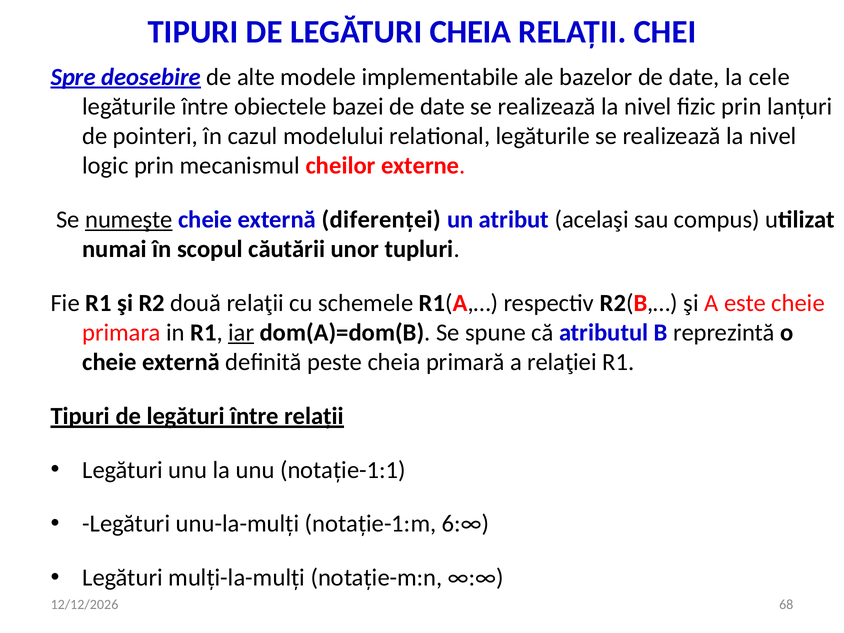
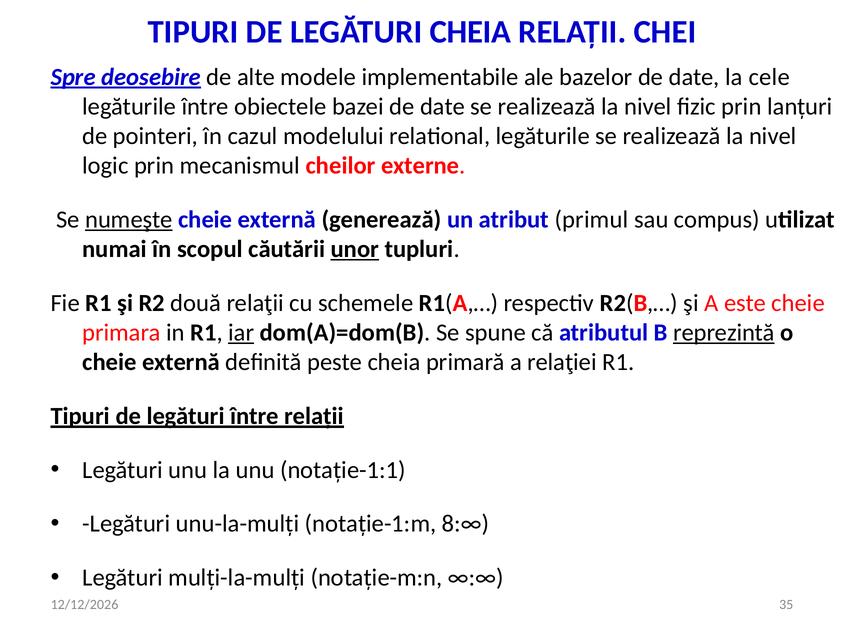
diferenței: diferenței -> generează (381, 220)
acelaşi: acelaşi -> primul (592, 220)
unor underline: none -> present (355, 249)
reprezintă underline: none -> present (724, 333)
6:∞: 6:∞ -> 8:∞ (466, 524)
68: 68 -> 35 (786, 604)
